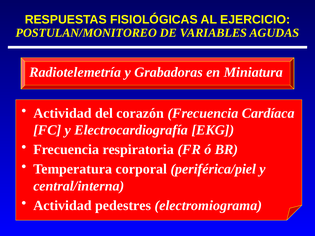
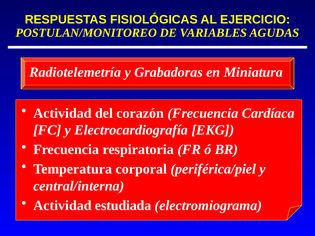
pedestres: pedestres -> estudiada (123, 206)
